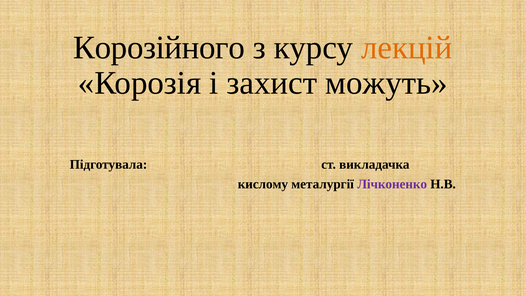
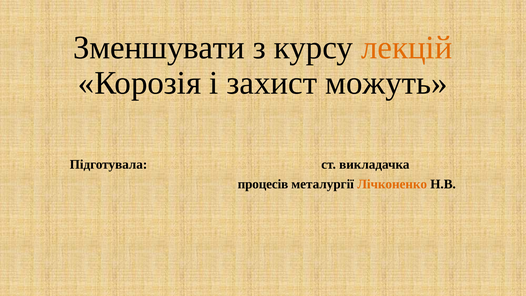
Корозійного: Корозійного -> Зменшувати (159, 48)
кислому: кислому -> процесів (263, 184)
Лічконенко colour: purple -> orange (392, 184)
